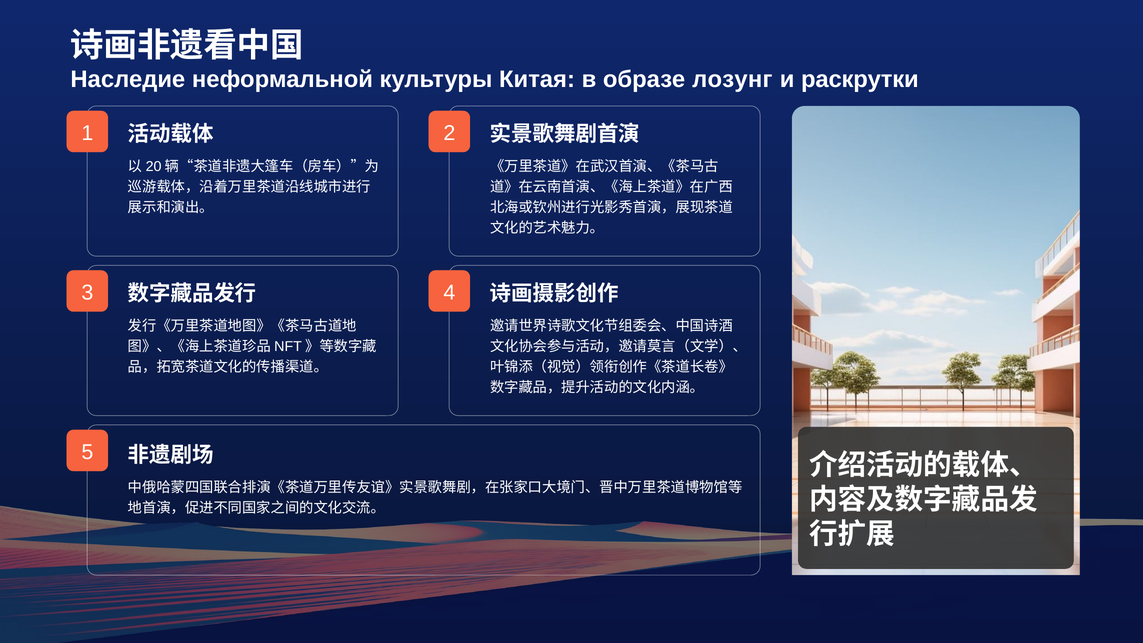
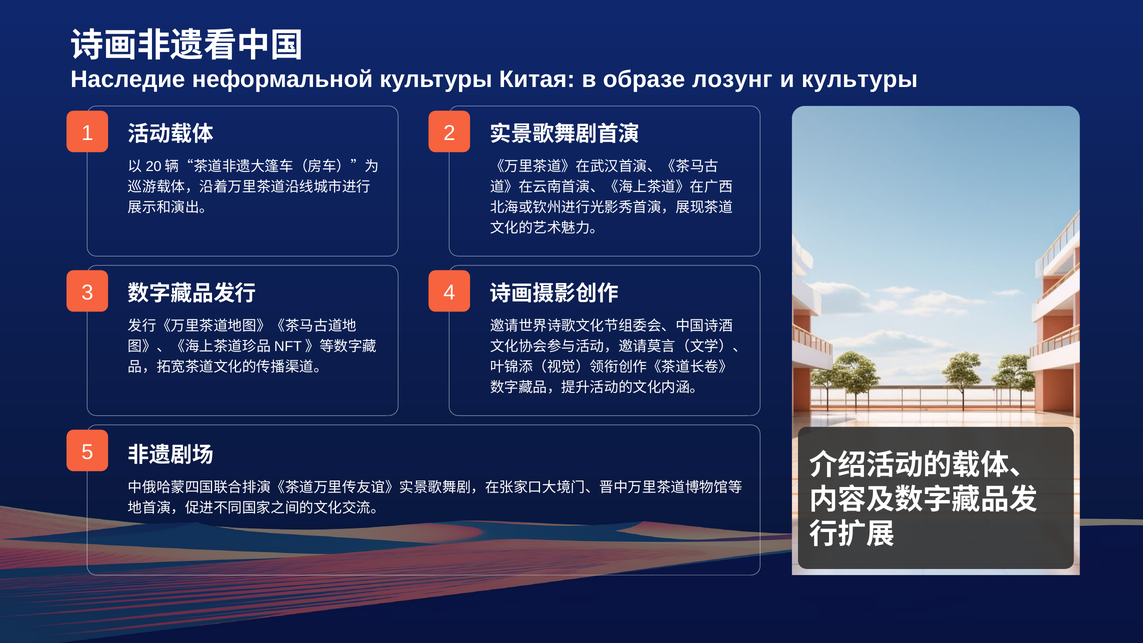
и раскрутки: раскрутки -> культуры (860, 79)
